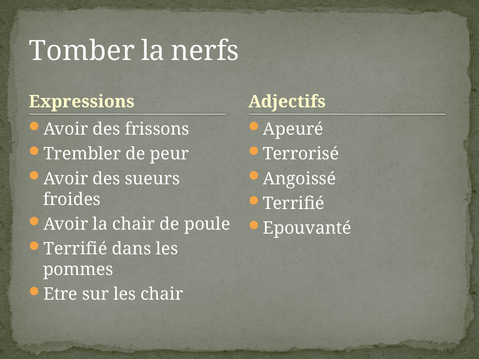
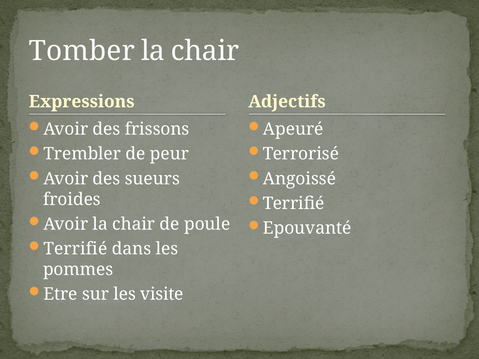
nerfs: nerfs -> chair (205, 51)
les chair: chair -> visite (162, 294)
